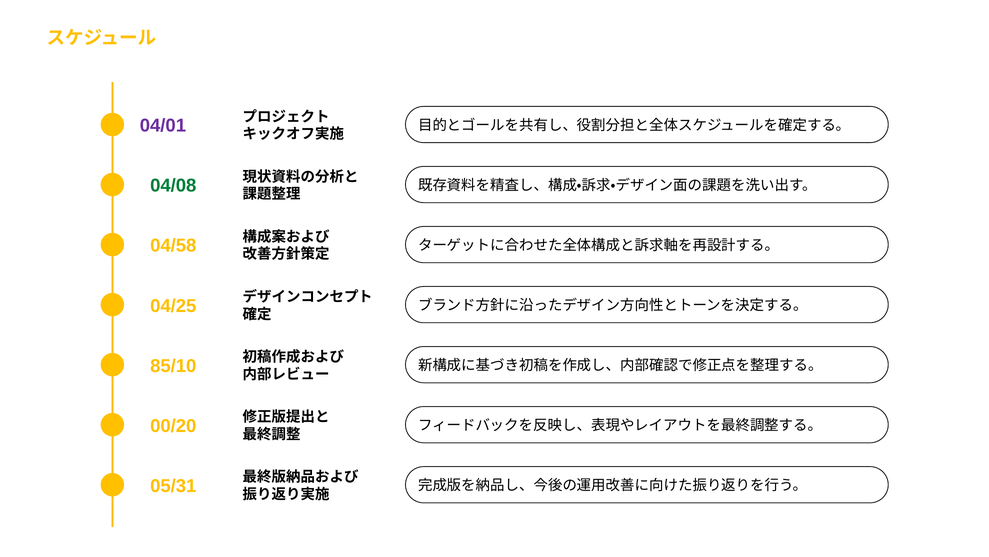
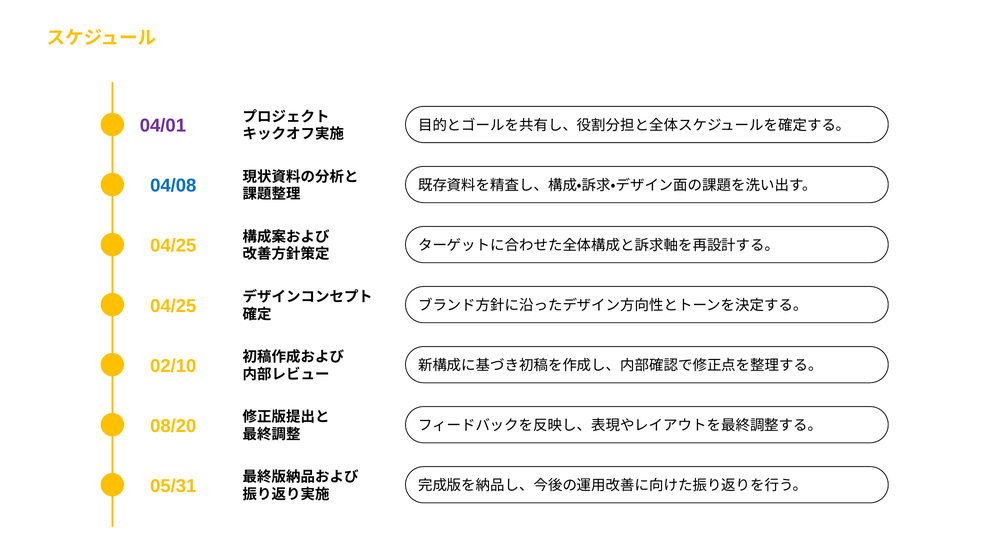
04/08 colour: green -> blue (173, 186)
04/58: 04/58 -> 04/25 (173, 246)
85/10: 85/10 -> 02/10 (173, 365)
00/20: 00/20 -> 08/20 (173, 425)
